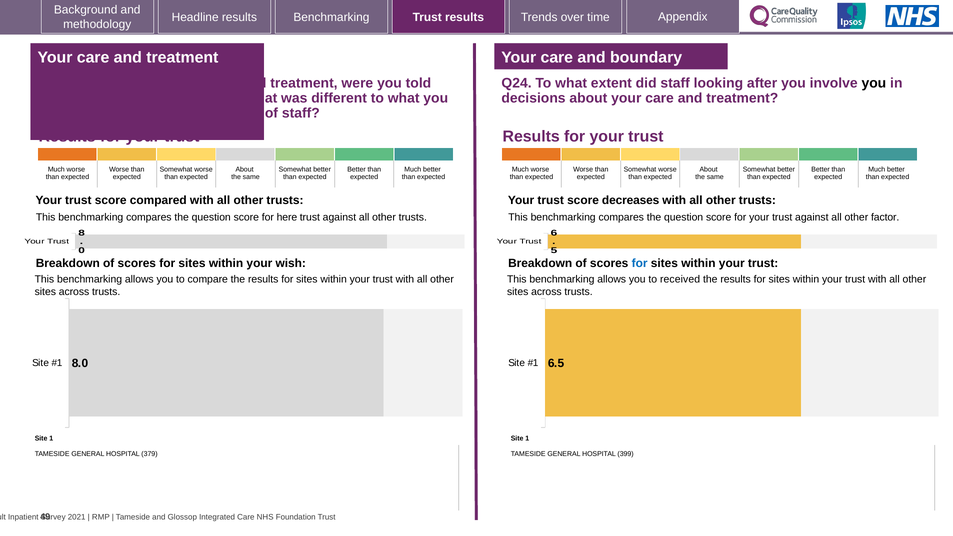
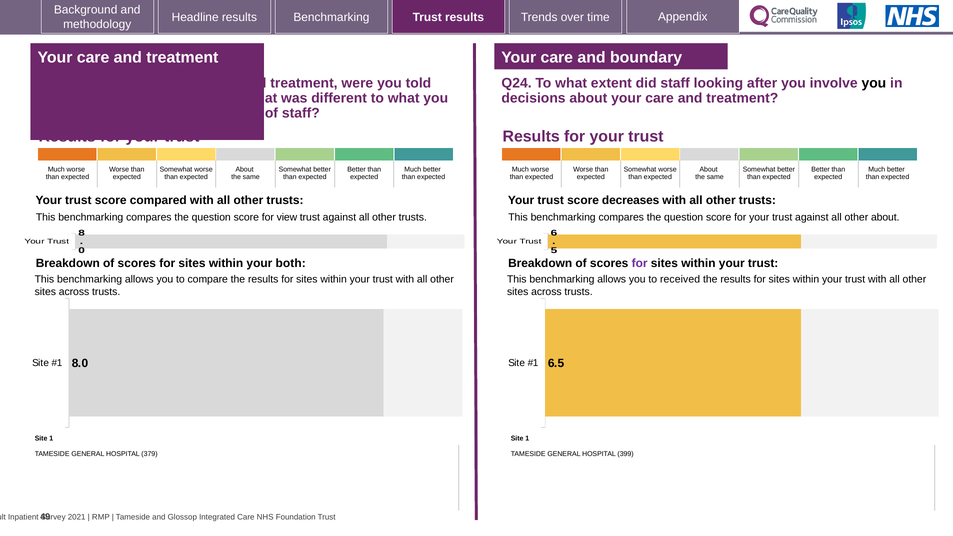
here: here -> view (287, 217)
other factor: factor -> about (885, 217)
wish: wish -> both (291, 263)
for colour: blue -> purple (640, 263)
